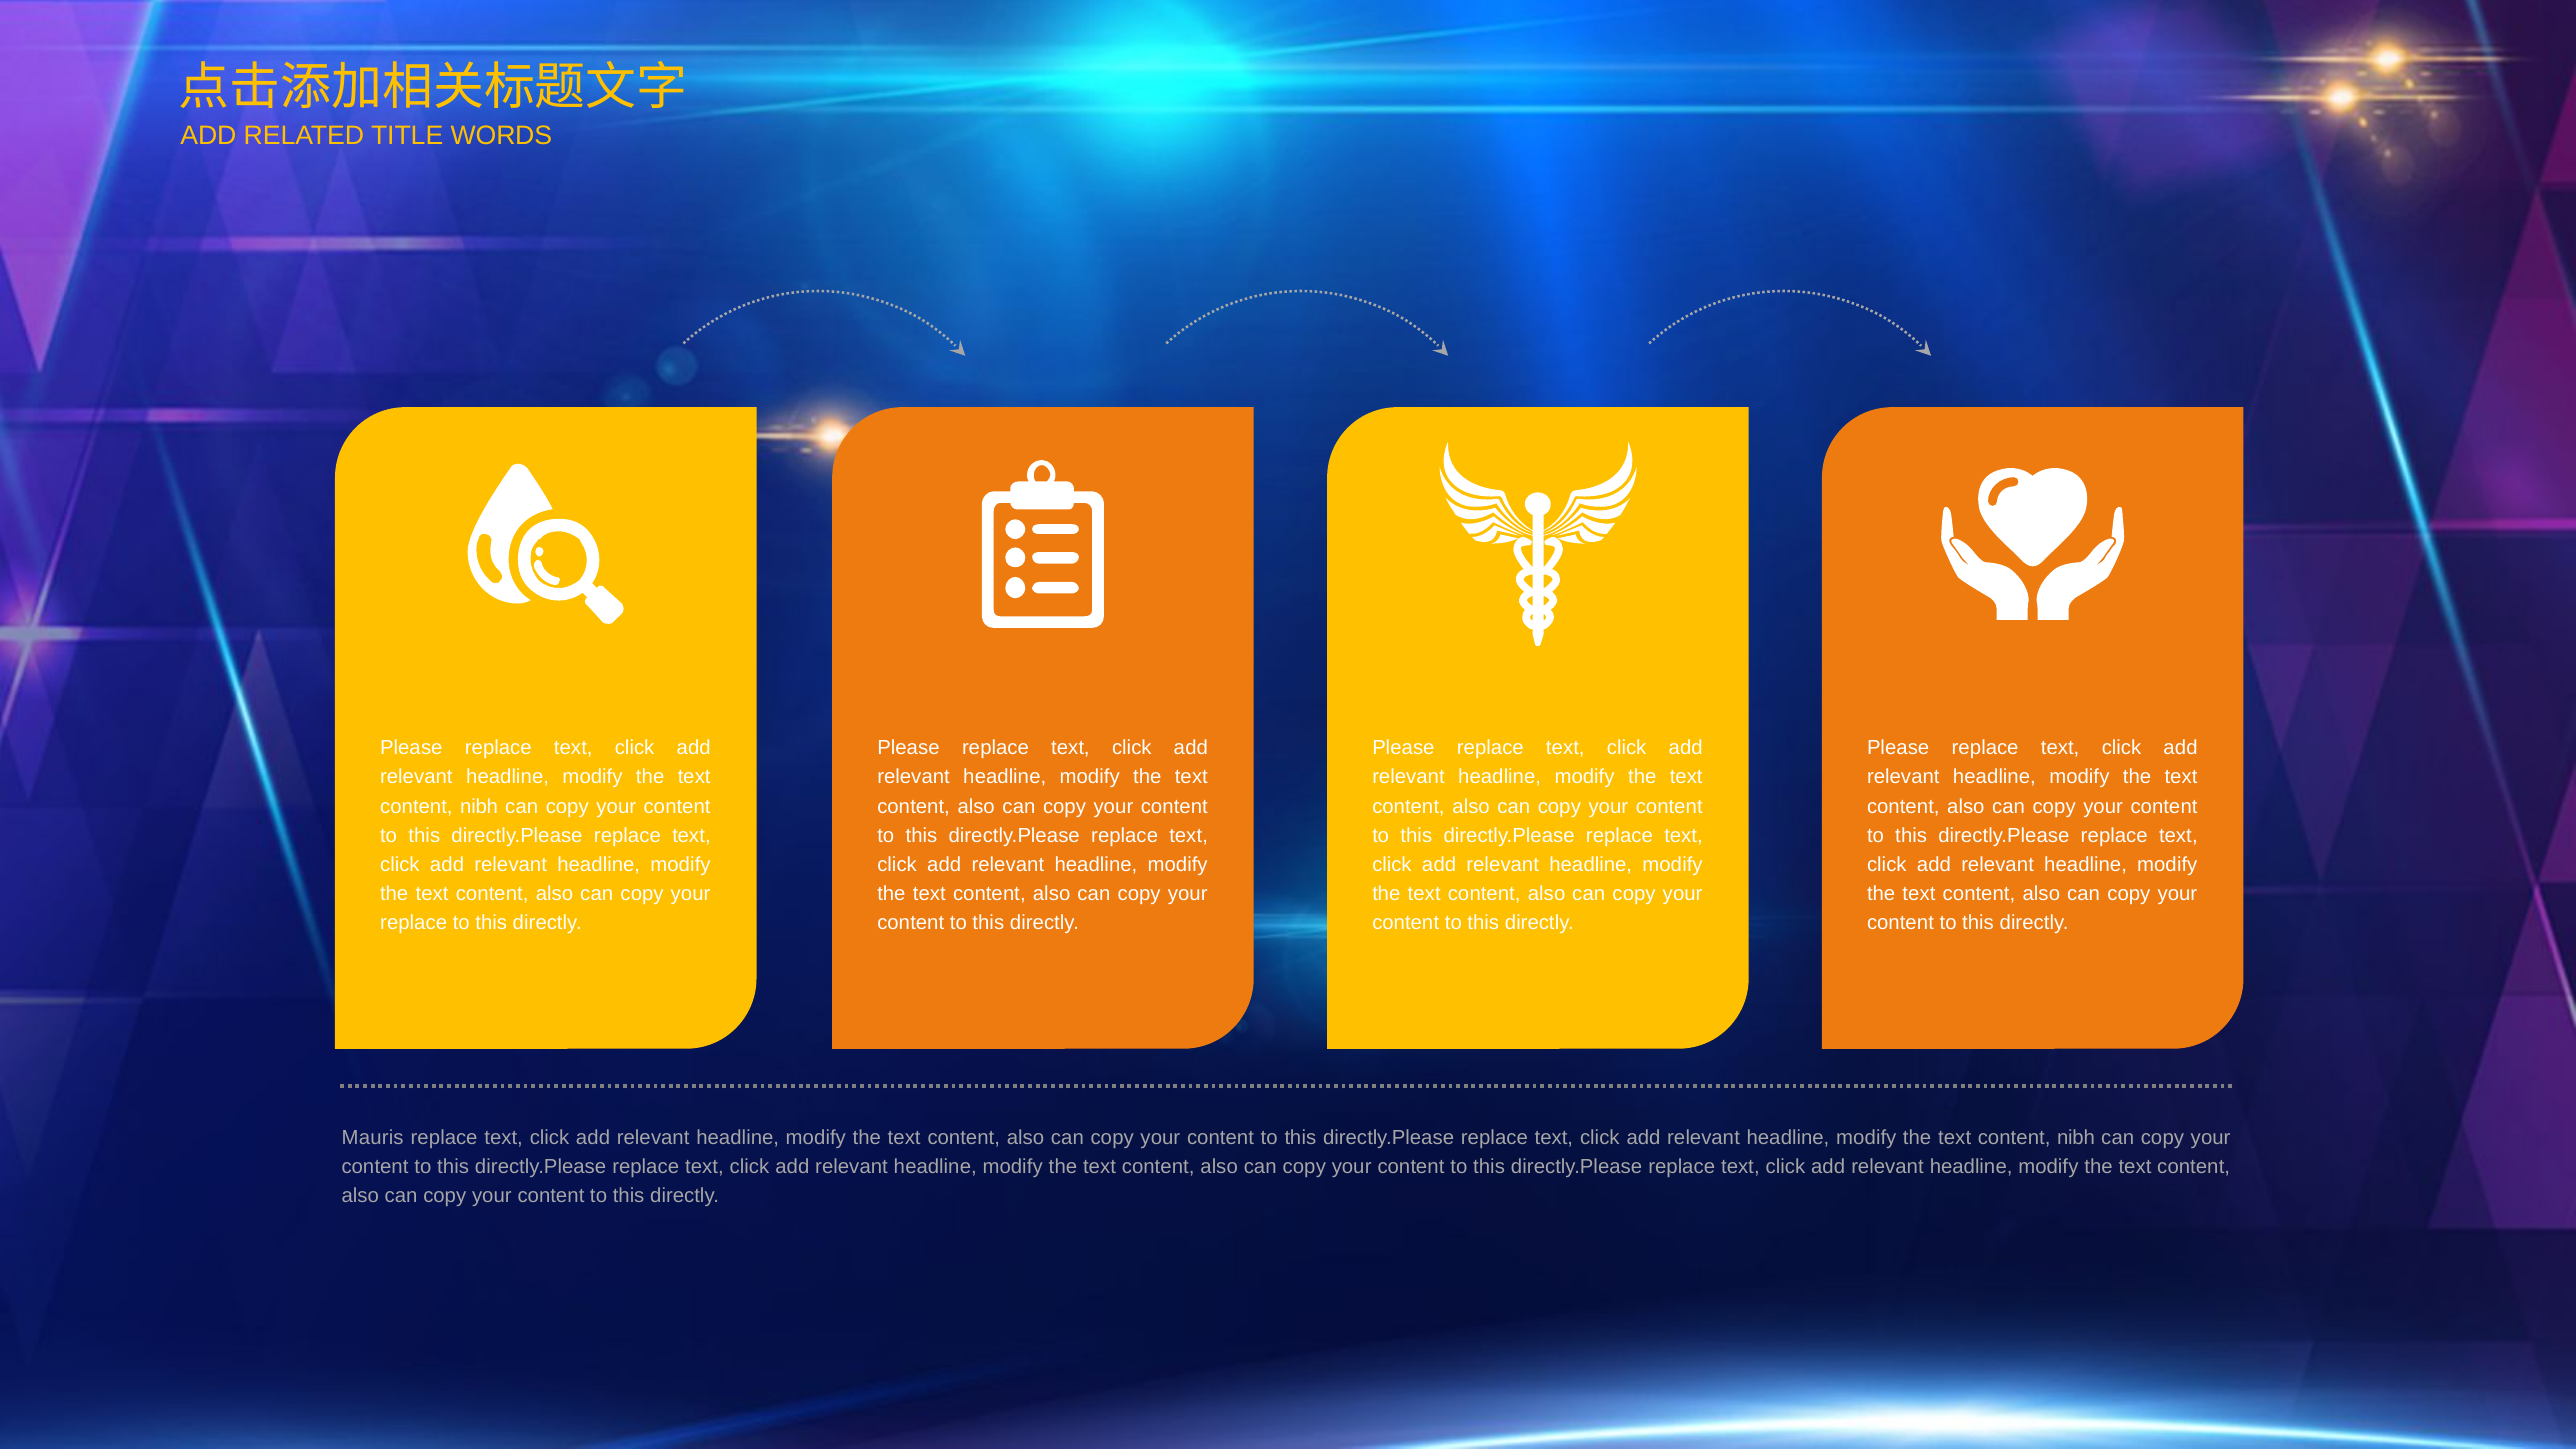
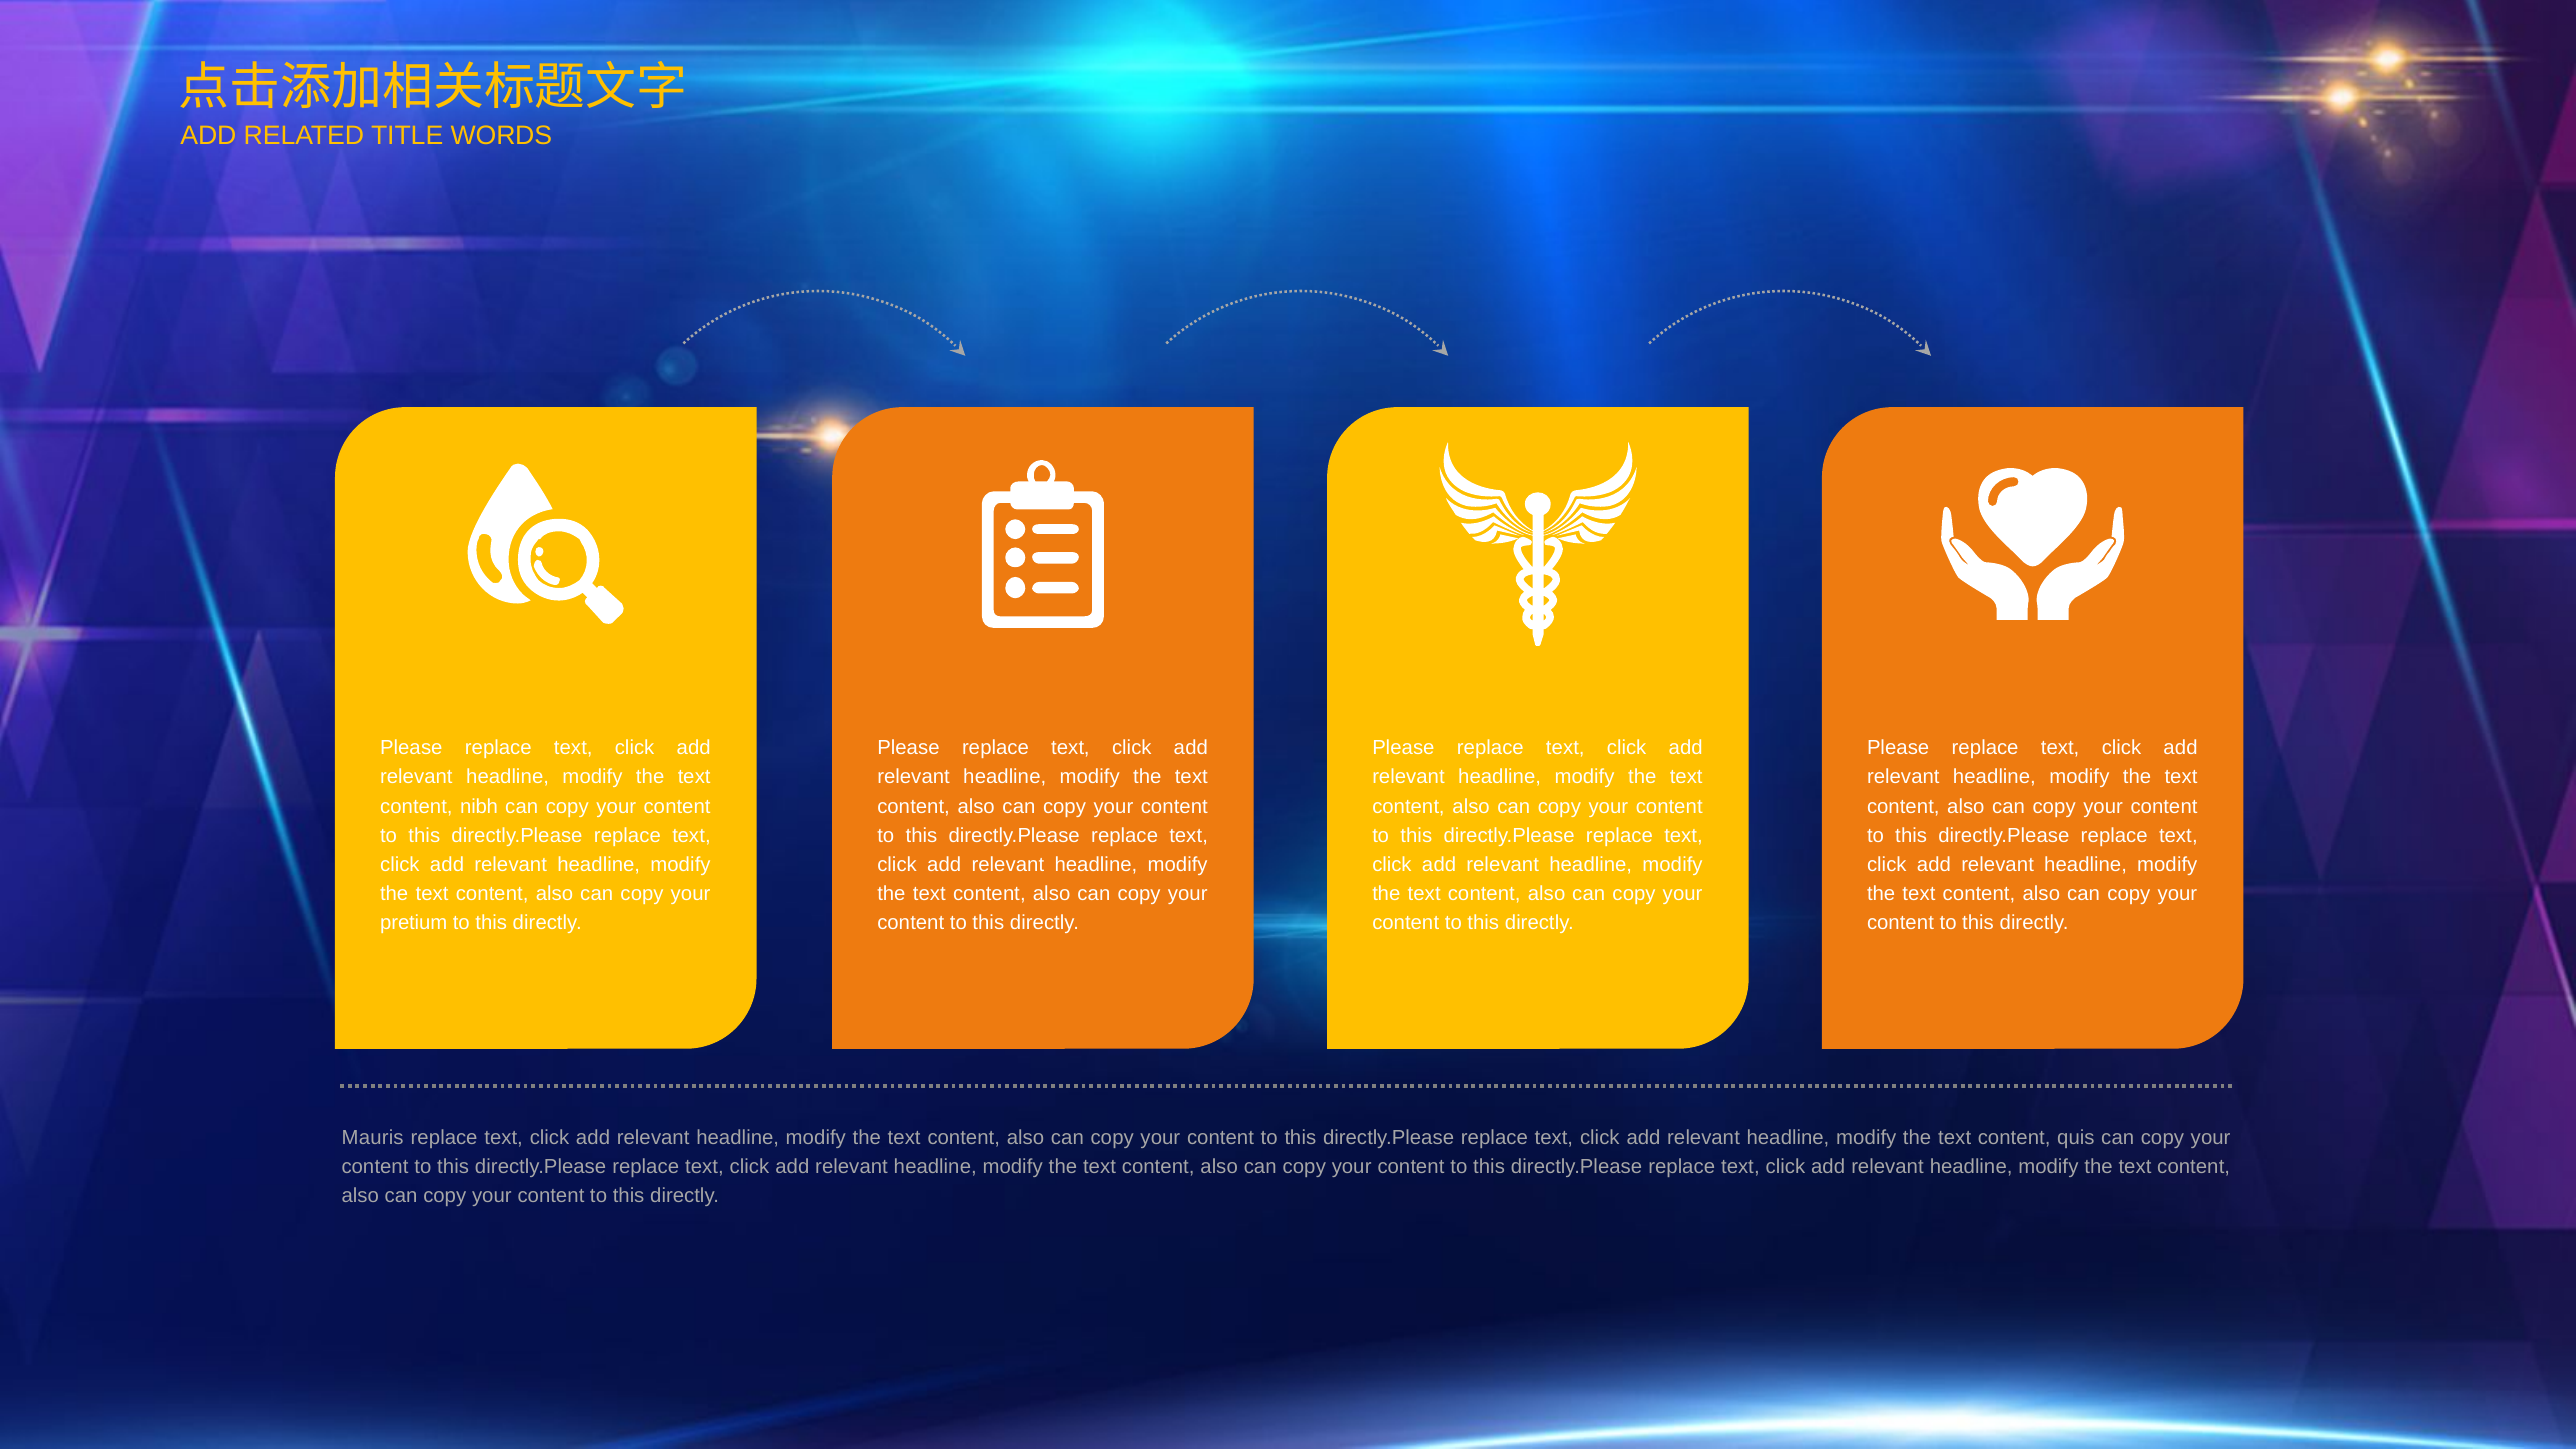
replace: replace -> pretium (414, 923)
nibh: nibh -> quis (2076, 1137)
